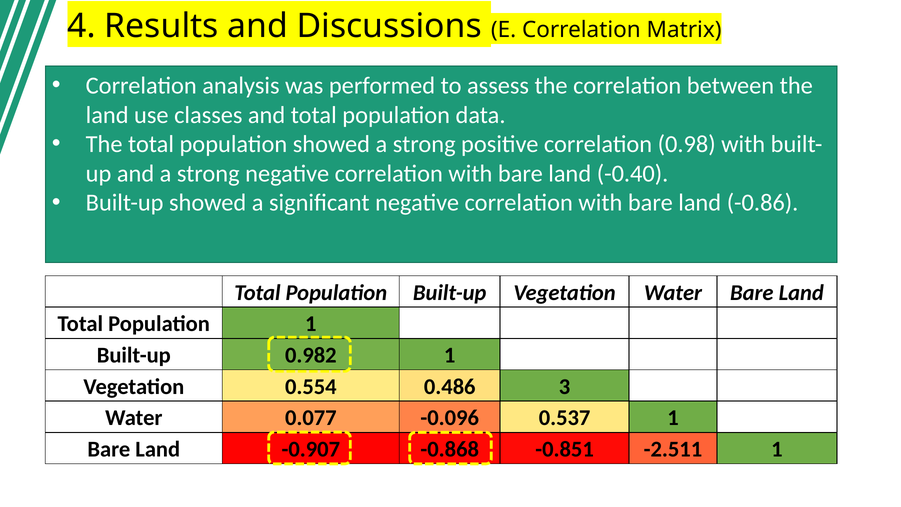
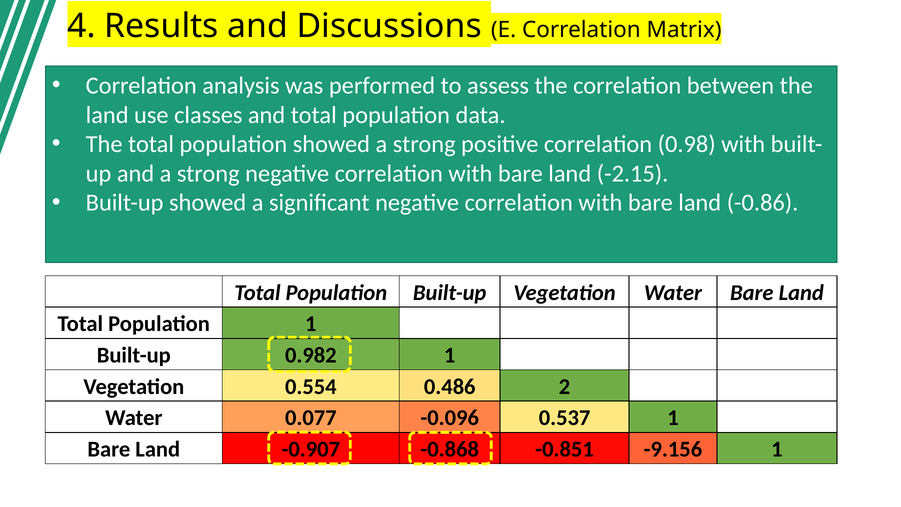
-0.40: -0.40 -> -2.15 (633, 173)
3: 3 -> 2 (565, 386)
-2.511: -2.511 -> -9.156 (673, 449)
